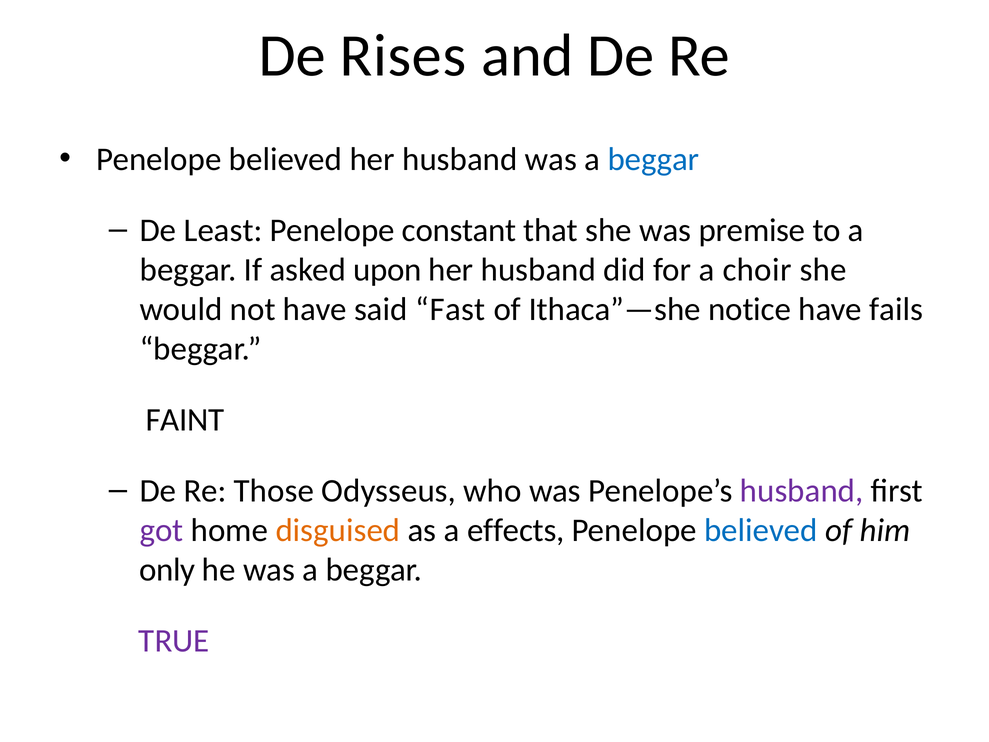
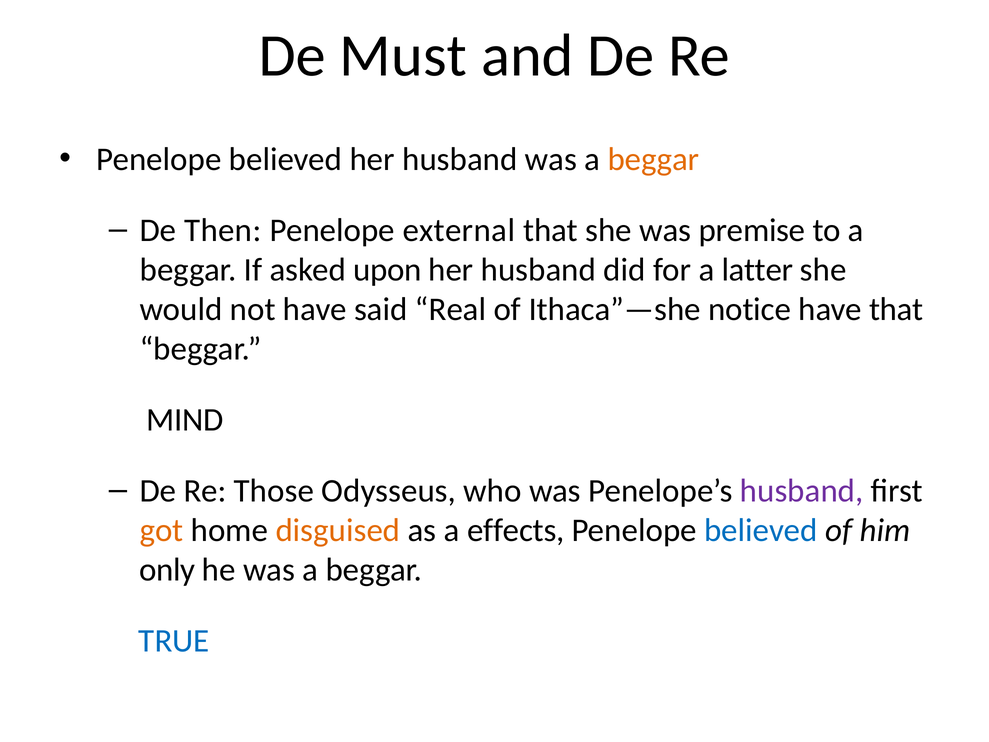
Rises: Rises -> Must (403, 56)
beggar colour: blue -> orange (653, 159)
Least: Least -> Then (223, 230)
constant: constant -> external (459, 230)
choir: choir -> latter (757, 270)
Fast: Fast -> Real (451, 309)
have fails: fails -> that (896, 309)
FAINT: FAINT -> MIND (185, 420)
got colour: purple -> orange (162, 530)
TRUE colour: purple -> blue (174, 640)
